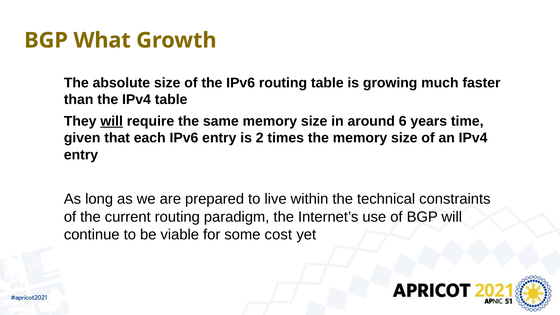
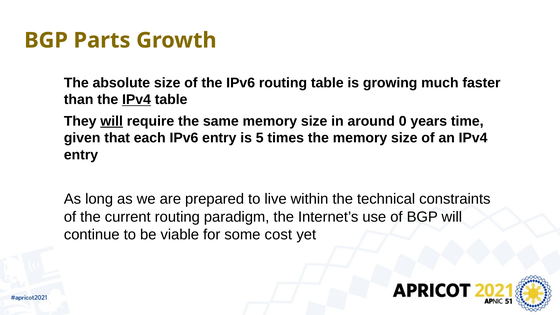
What: What -> Parts (102, 40)
IPv4 underline: none -> present (137, 100)
6: 6 -> 0 (403, 121)
2: 2 -> 5 (260, 138)
